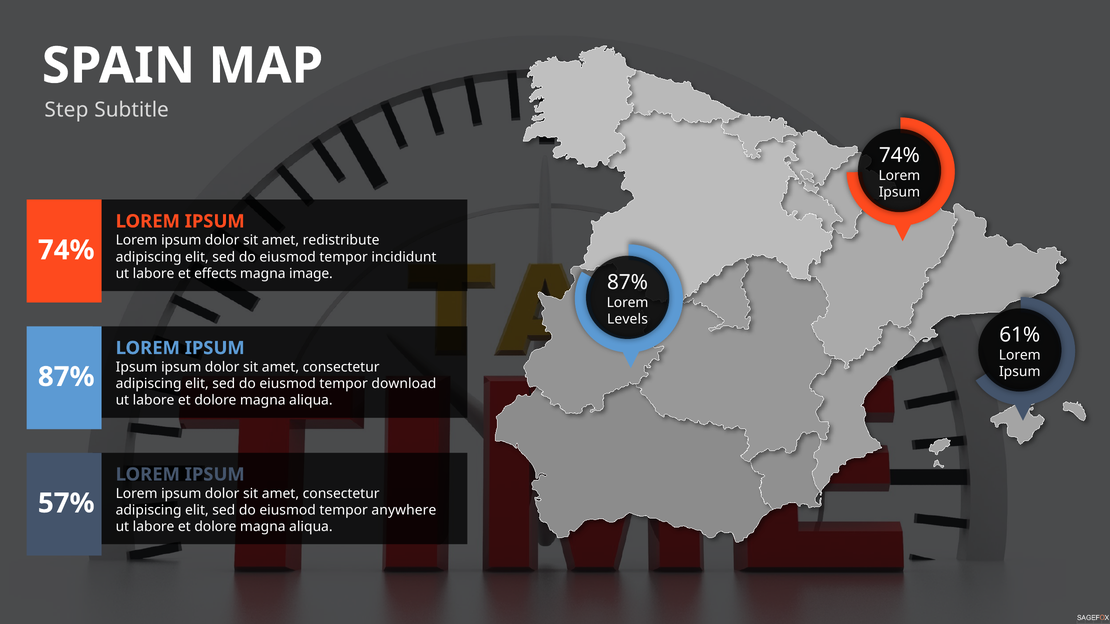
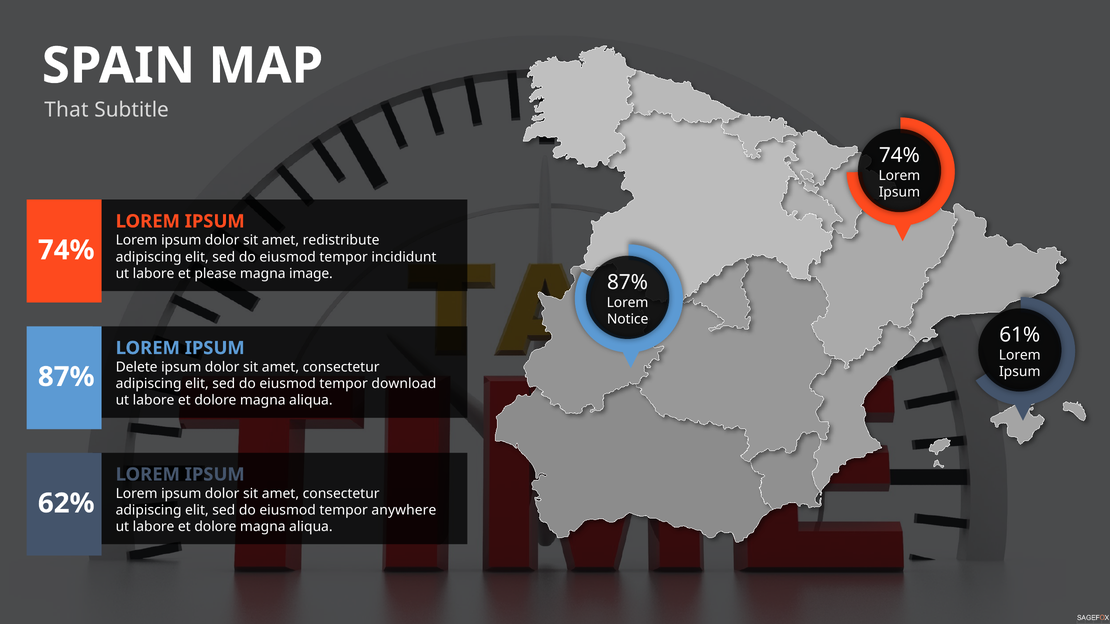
Step: Step -> That (66, 110)
effects: effects -> please (215, 274)
Levels: Levels -> Notice (628, 319)
Ipsum: Ipsum -> Delete (137, 367)
57%: 57% -> 62% (66, 504)
